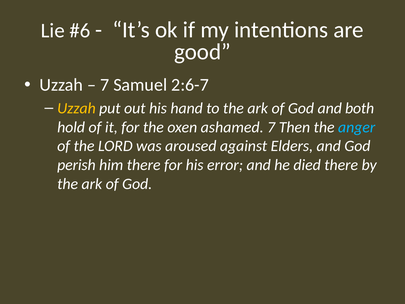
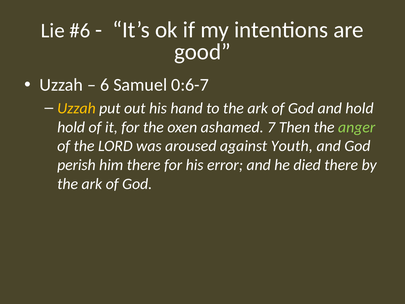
7: 7 -> 6 (105, 85)
2:6-7: 2:6-7 -> 0:6-7 (190, 85)
and both: both -> hold (359, 108)
anger colour: light blue -> light green (357, 127)
Elders: Elders -> Youth (292, 146)
